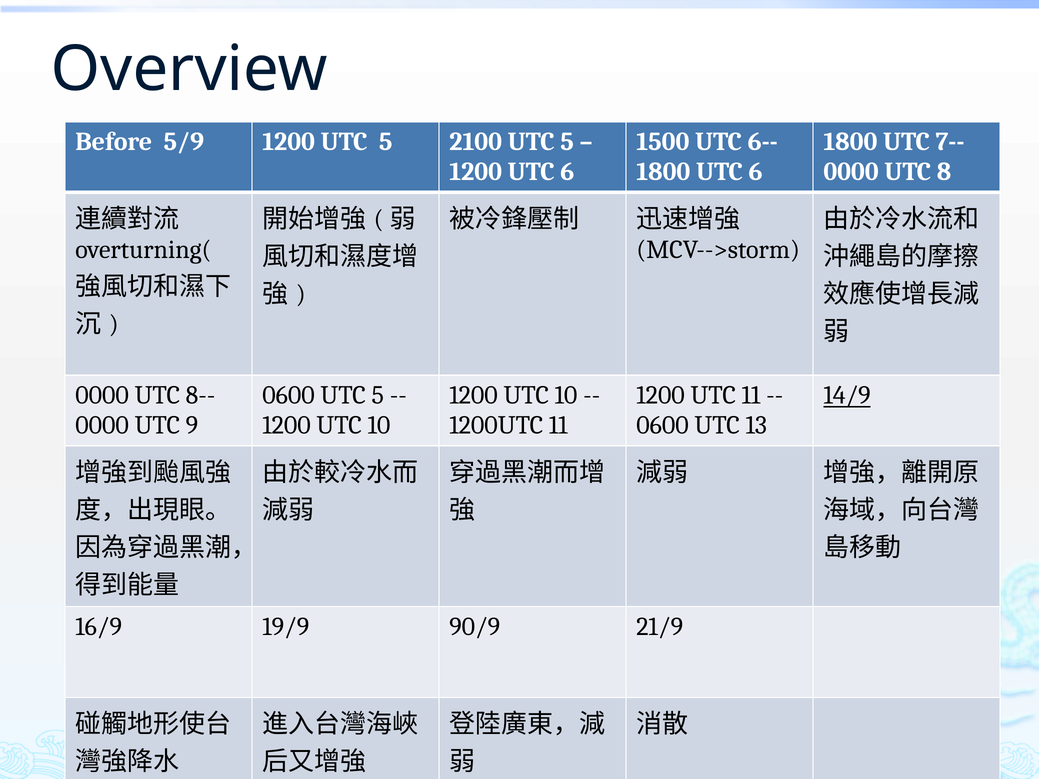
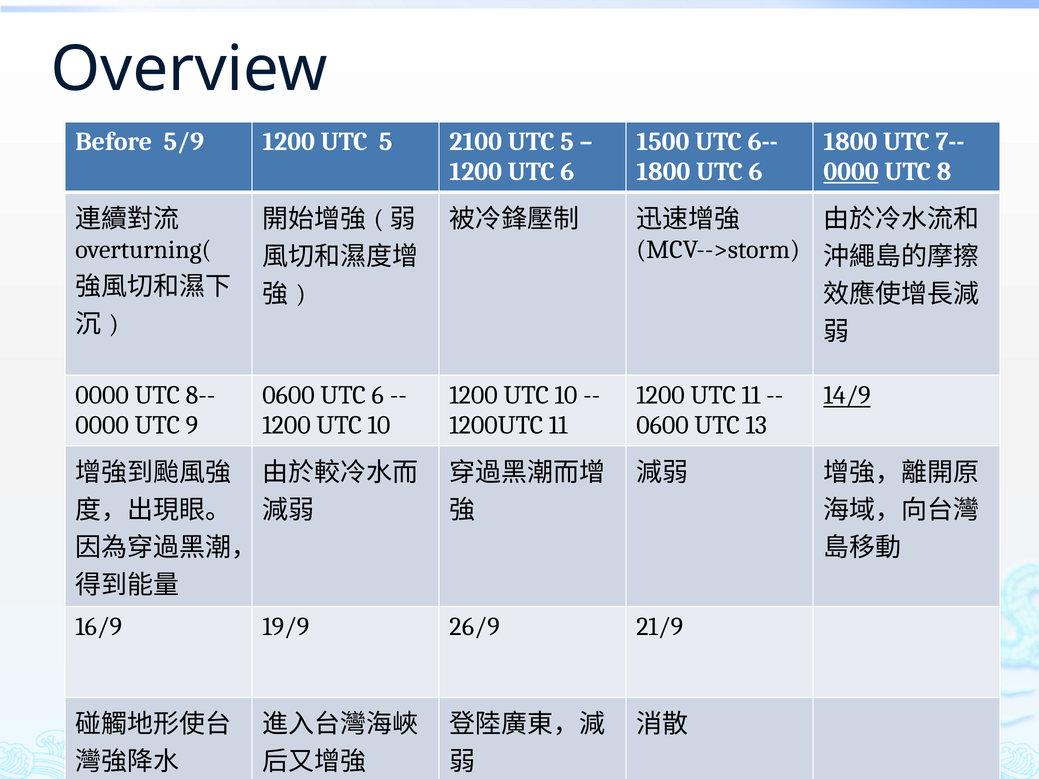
0000 underline: none -> present (851, 172)
0600 UTC 5: 5 -> 6 (378, 395)
90/9: 90/9 -> 26/9 (475, 627)
